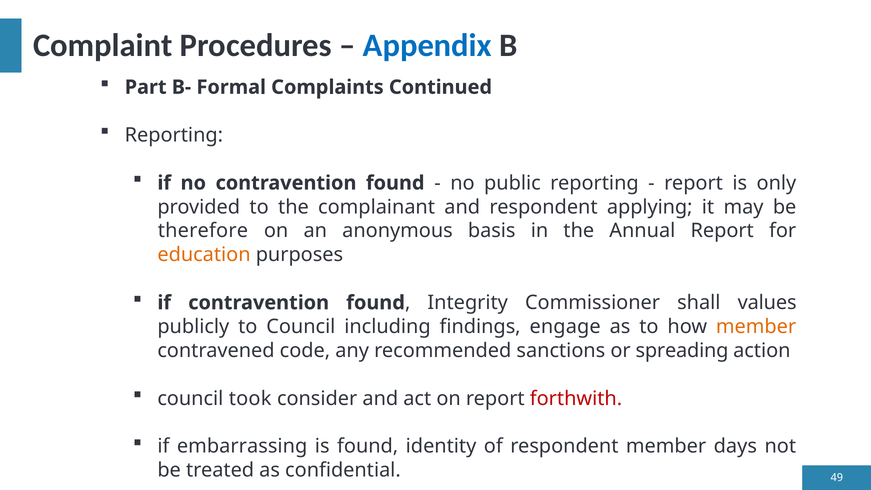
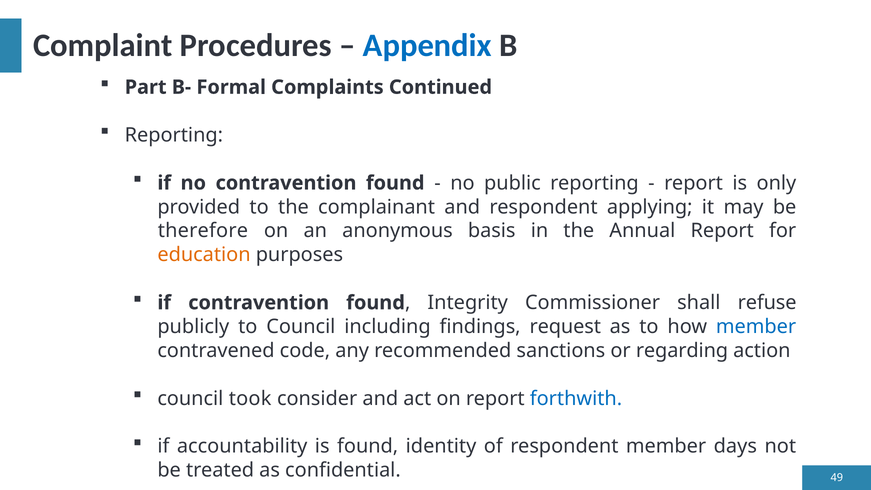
values: values -> refuse (767, 303)
engage: engage -> request (565, 327)
member colour: orange -> blue (756, 327)
spreading: spreading -> regarding (682, 351)
forthwith colour: red -> blue (576, 398)
embarrassing: embarrassing -> accountability (242, 446)
